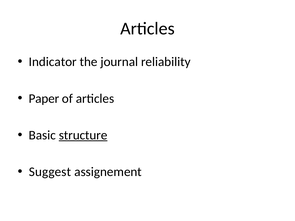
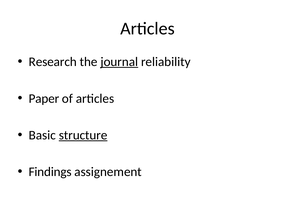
Indicator: Indicator -> Research (53, 62)
journal underline: none -> present (119, 62)
Suggest: Suggest -> Findings (50, 172)
